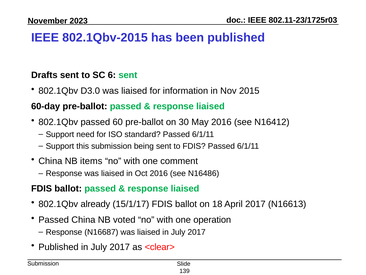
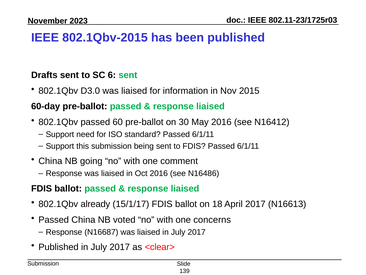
items: items -> going (91, 161)
operation: operation -> concerns (212, 219)
